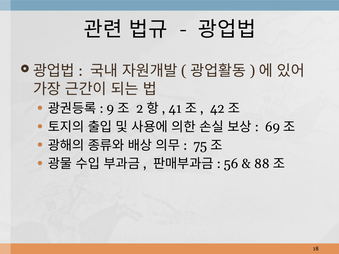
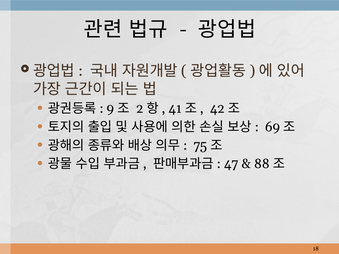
56: 56 -> 47 (231, 164)
